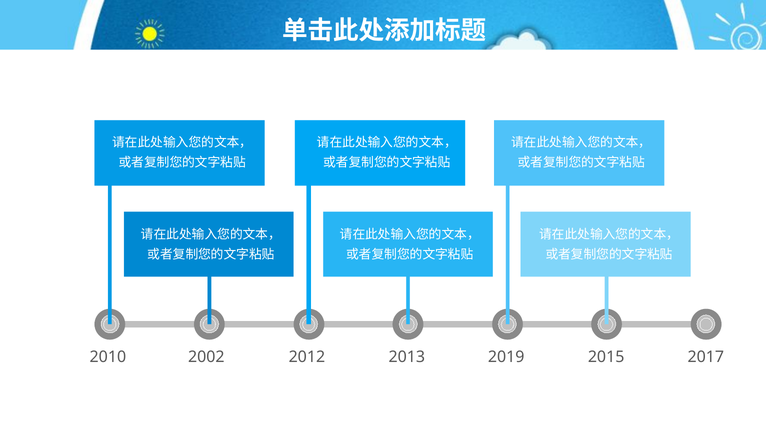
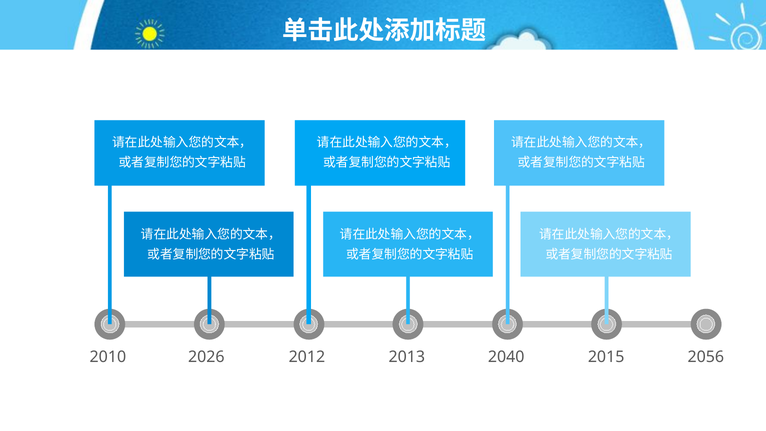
2002: 2002 -> 2026 (206, 357)
2019: 2019 -> 2040 (506, 357)
2017: 2017 -> 2056 (706, 357)
